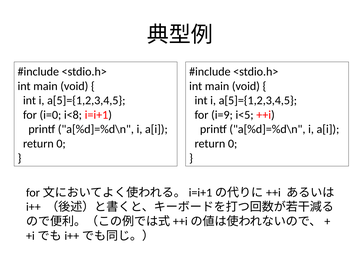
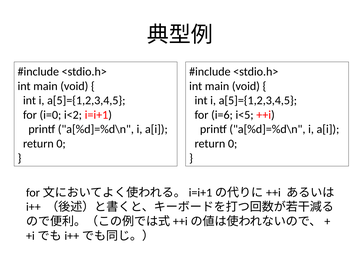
i<8: i<8 -> i<2 (73, 115)
i=9: i=9 -> i=6 (222, 115)
